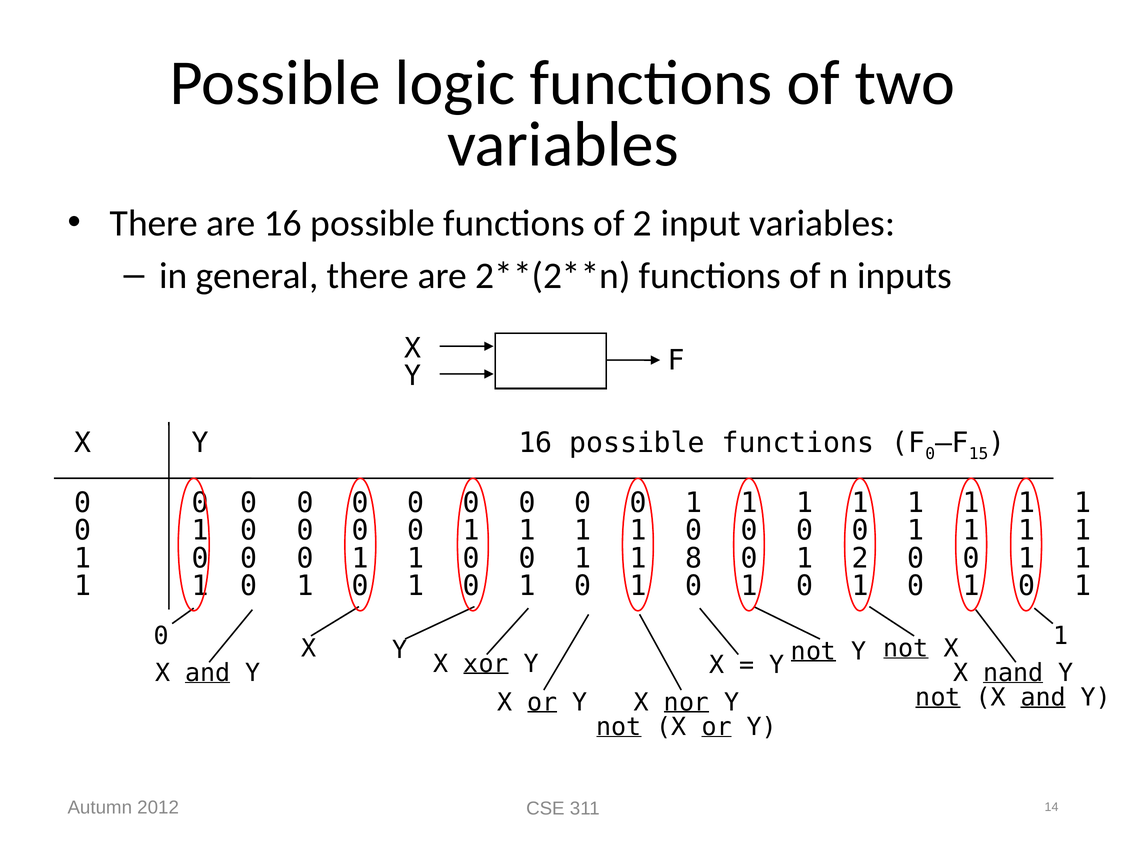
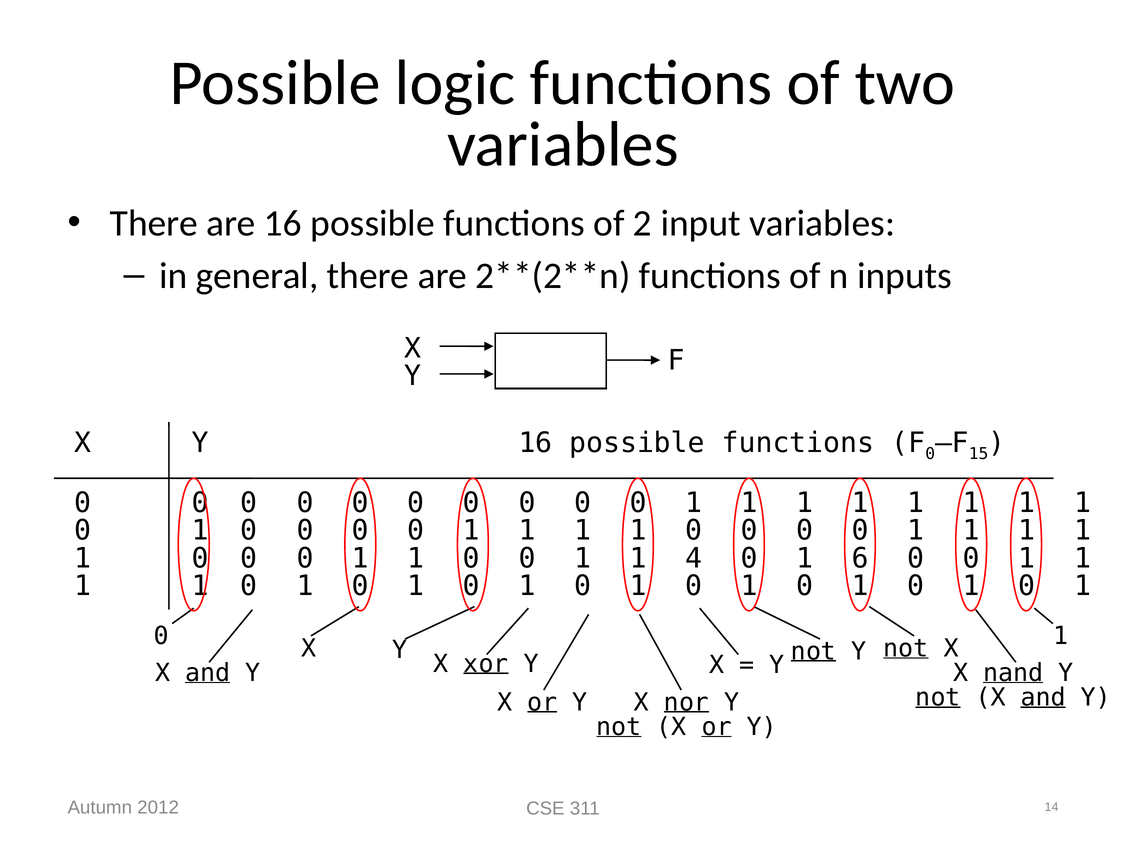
8: 8 -> 4 (694, 559)
1 2: 2 -> 6 (860, 559)
